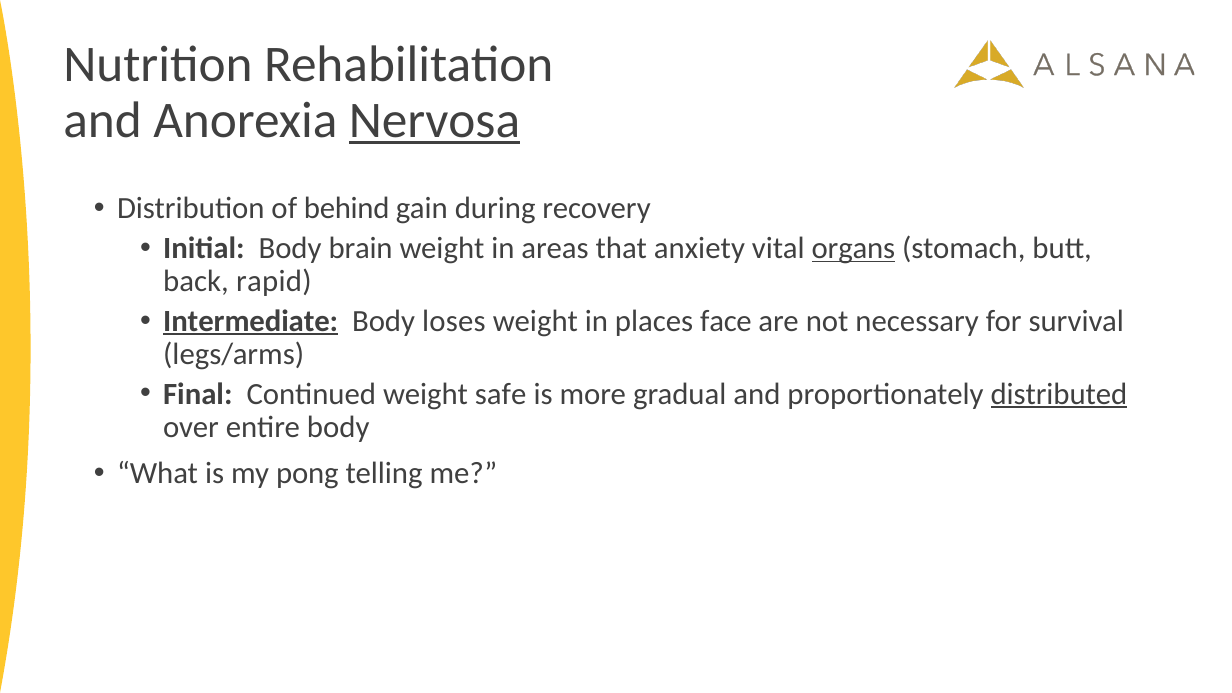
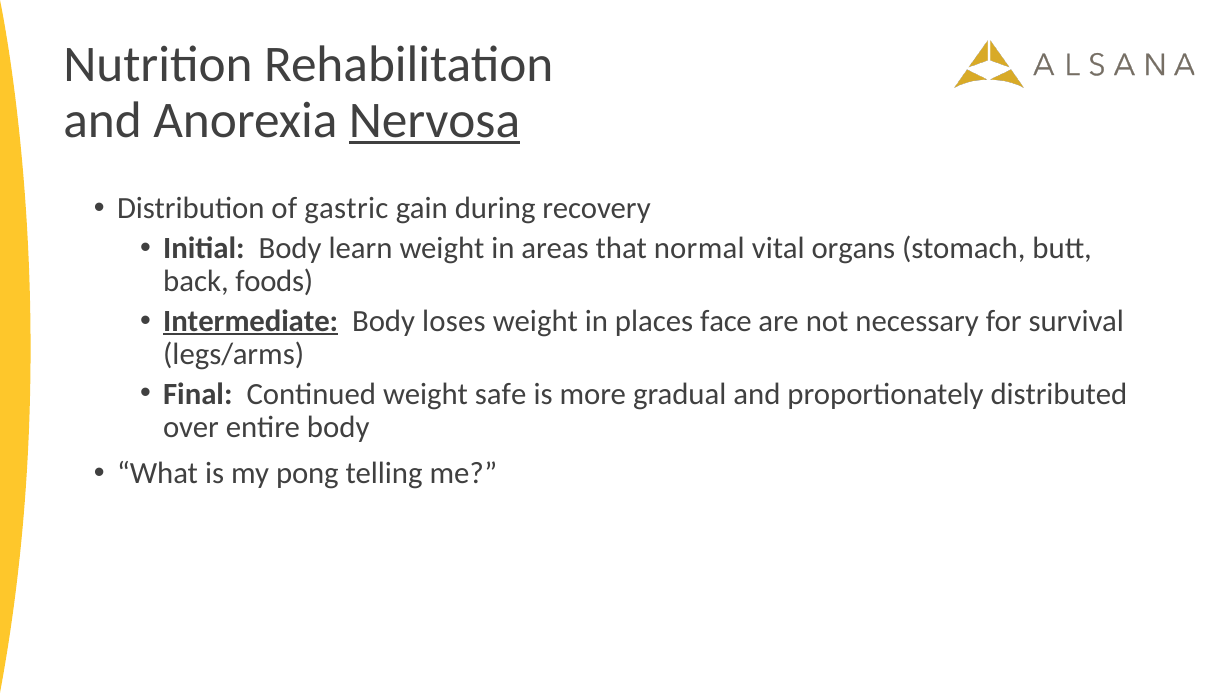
behind: behind -> gastric (346, 209)
brain: brain -> learn (361, 248)
anxiety: anxiety -> normal (699, 248)
organs underline: present -> none (853, 248)
rapid: rapid -> foods (274, 281)
distributed underline: present -> none (1059, 394)
